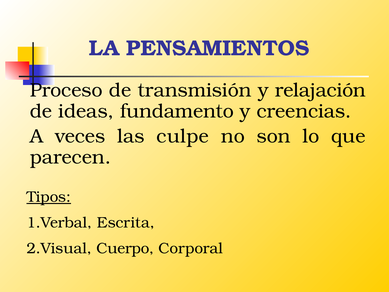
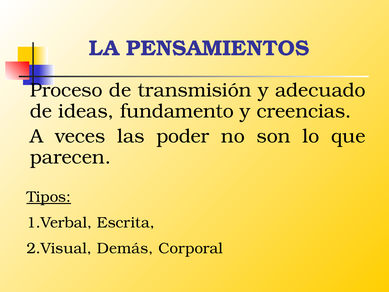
relajación: relajación -> adecuado (320, 90)
culpe: culpe -> poder (183, 136)
Cuerpo: Cuerpo -> Demás (125, 248)
